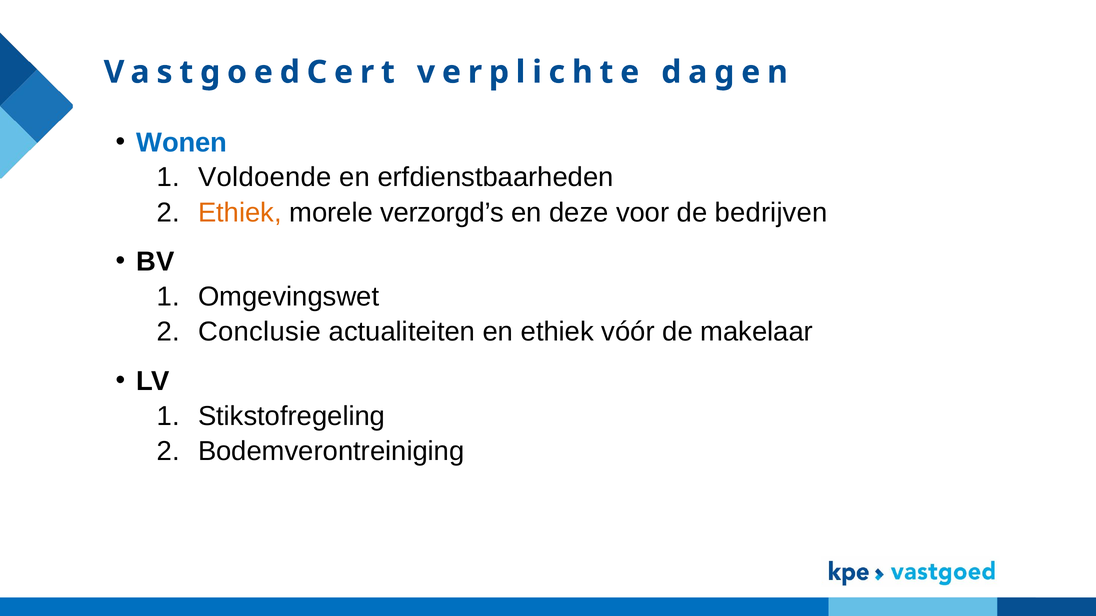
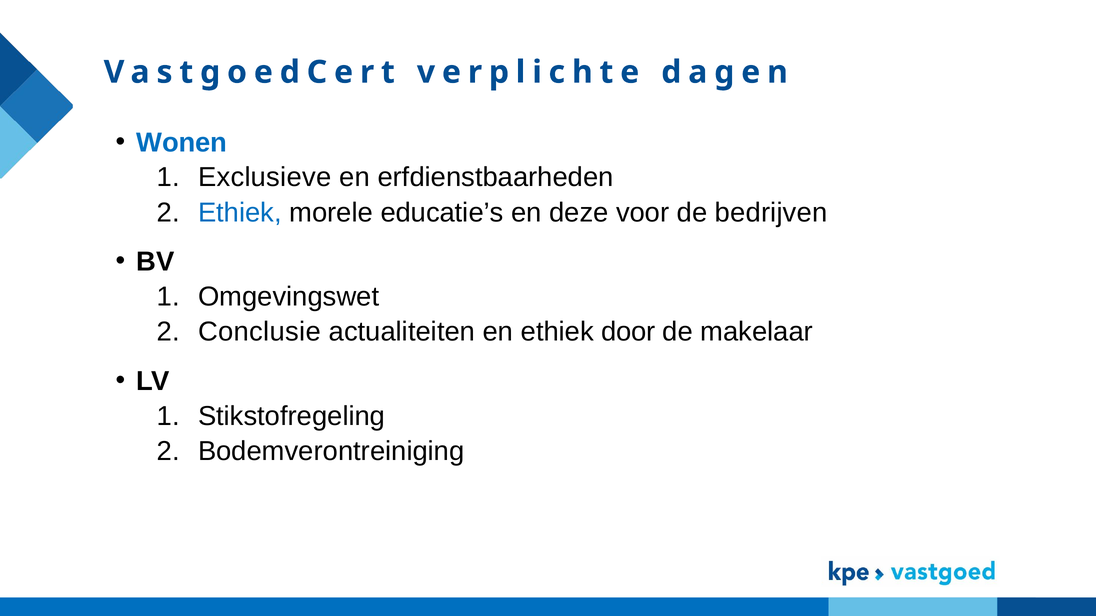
Voldoende: Voldoende -> Exclusieve (265, 177)
Ethiek colour: orange -> blue (240, 213)
verzorgd’s: verzorgd’s -> educatie’s (442, 213)
vóór: vóór -> door (628, 332)
